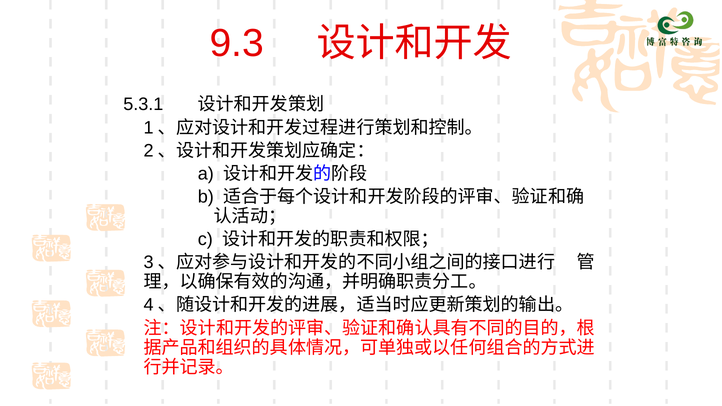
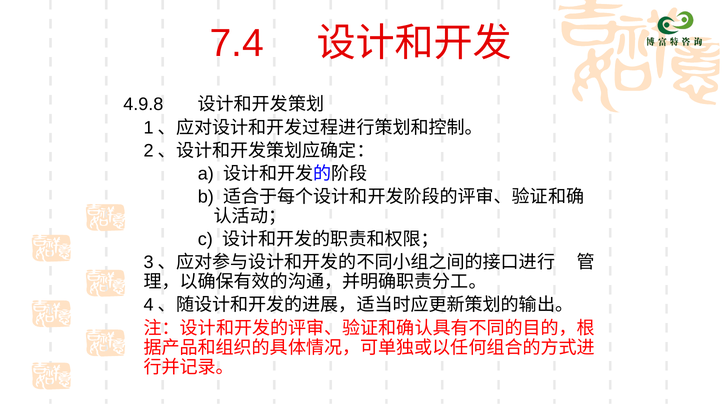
9.3: 9.3 -> 7.4 (237, 43)
5.3.1: 5.3.1 -> 4.9.8 (143, 105)
